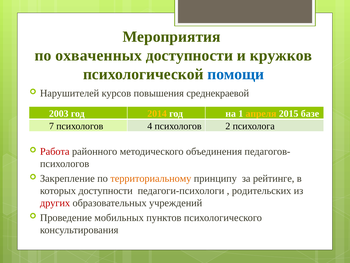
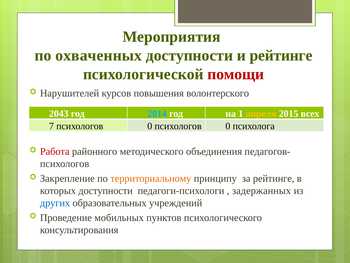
и кружков: кружков -> рейтинге (281, 55)
помощи colour: blue -> red (236, 74)
среднекраевой: среднекраевой -> волонтерского (218, 93)
2003: 2003 -> 2043 (59, 114)
2014 colour: yellow -> light blue (157, 114)
базе: базе -> всех (310, 114)
7 психологов 4: 4 -> 0 (150, 126)
2: 2 -> 0 (228, 126)
родительских: родительских -> задержанных (262, 190)
других colour: red -> blue (55, 203)
